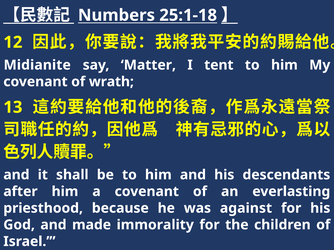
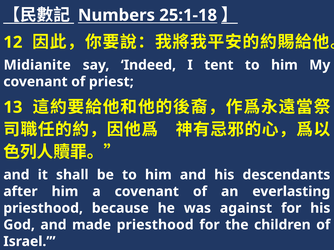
Matter: Matter -> Indeed (148, 65)
wrath: wrath -> priest (111, 82)
made immorality: immorality -> priesthood (155, 225)
